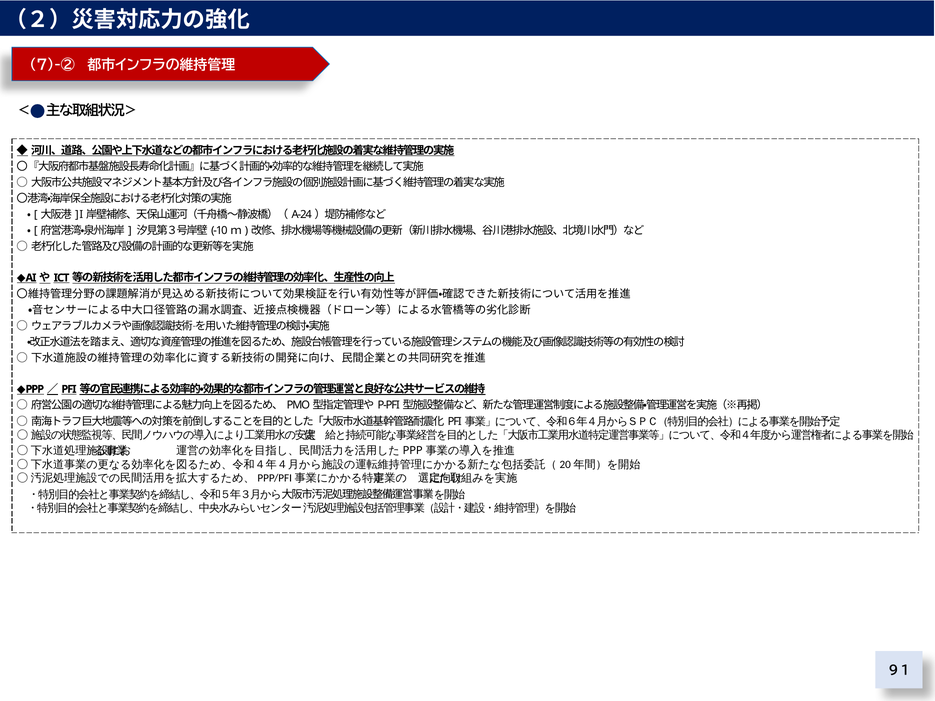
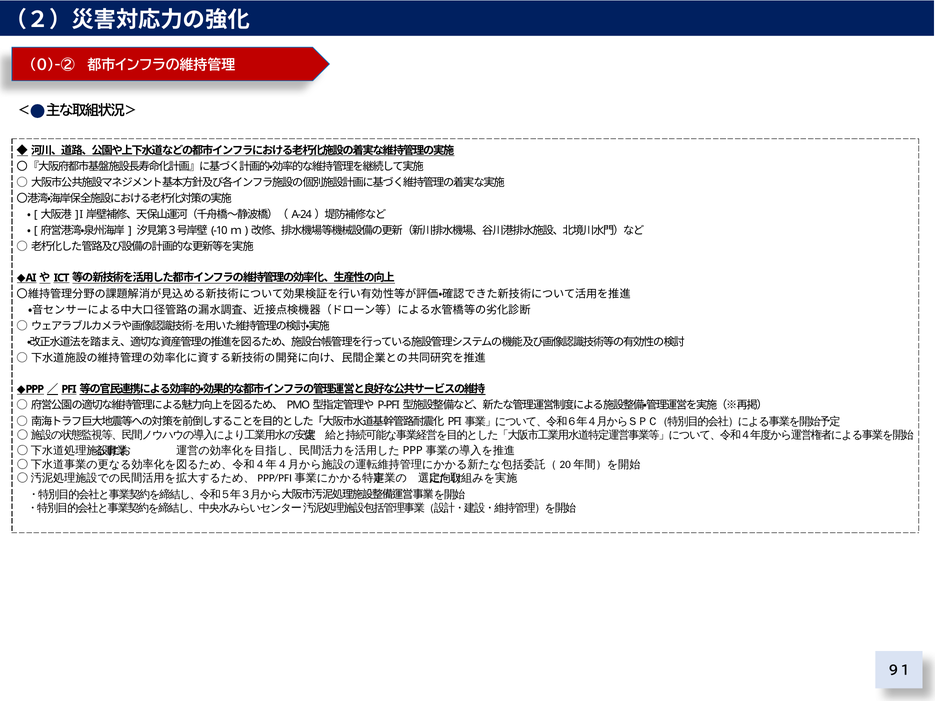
7)-②: 7)-② -> 0)-② (52, 65)
